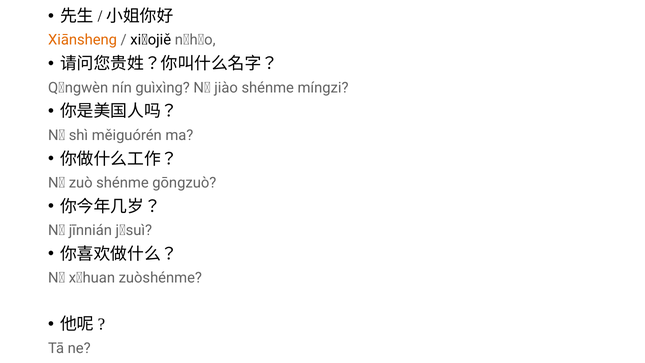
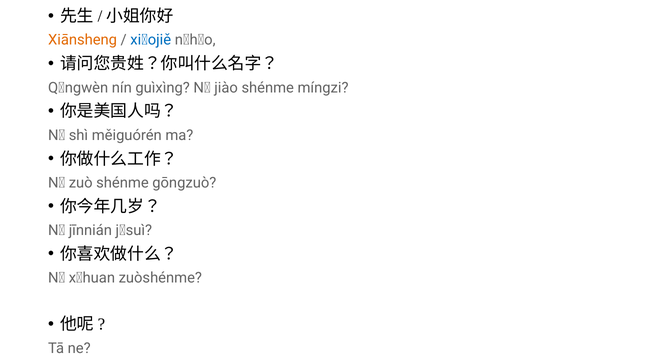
xiǎojiě colour: black -> blue (151, 40)
